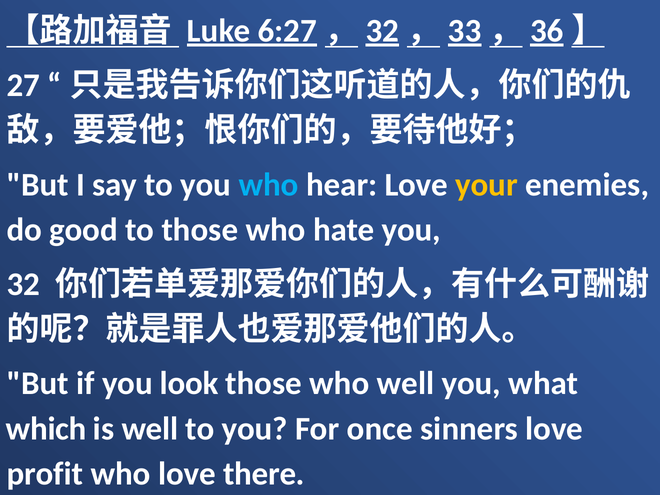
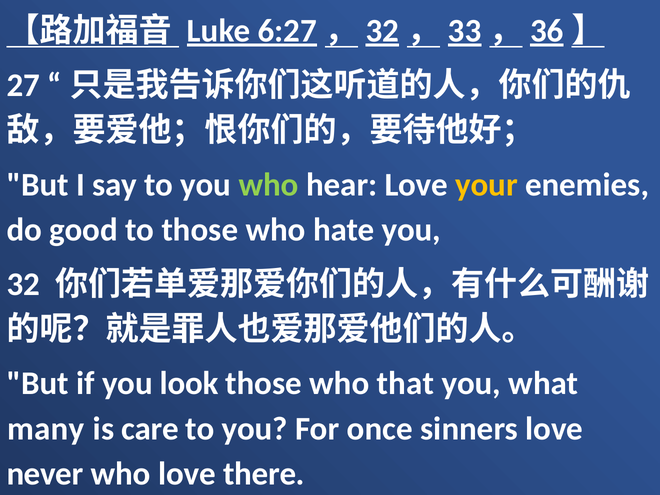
who colour: light blue -> light green (269, 185)
who well: well -> that (405, 384)
which: which -> many (46, 429)
is well: well -> care (150, 429)
profit: profit -> never (45, 474)
